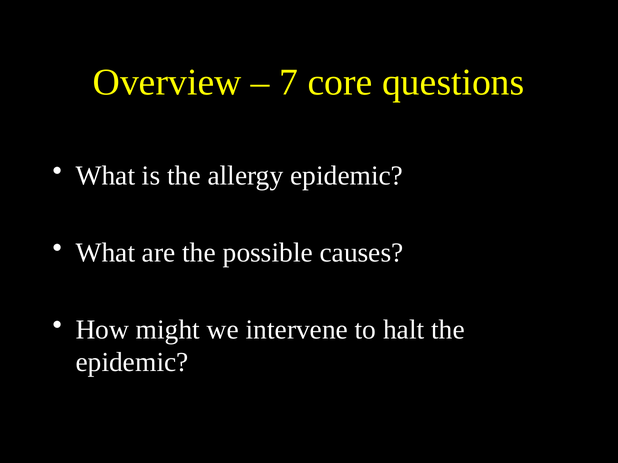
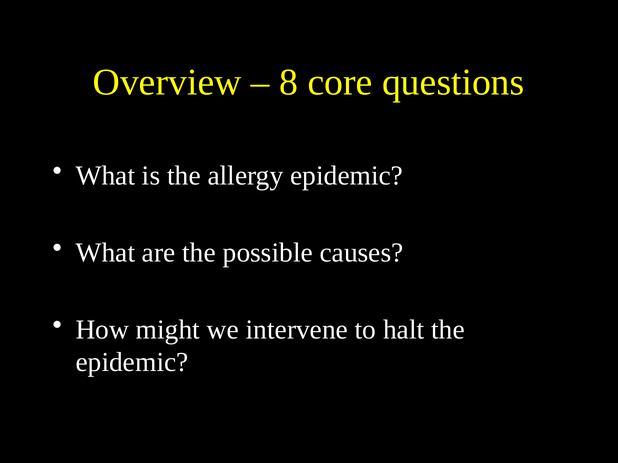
7: 7 -> 8 (289, 82)
